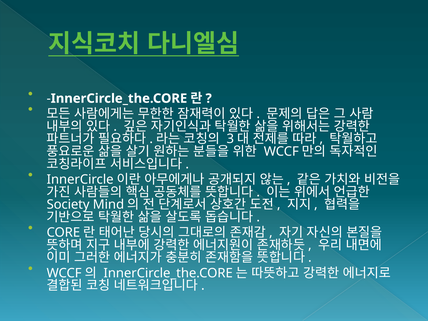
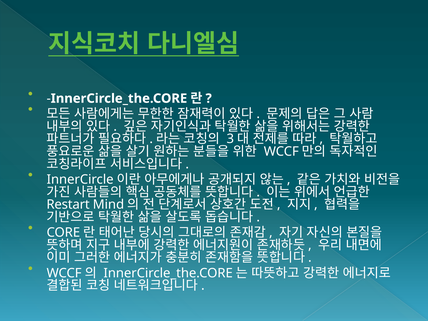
Society: Society -> Restart (68, 205)
